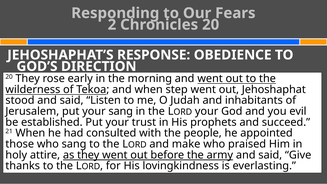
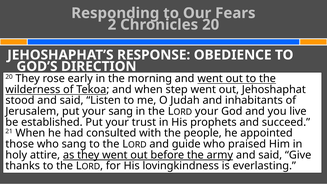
evil: evil -> live (298, 111)
make: make -> guide (186, 144)
